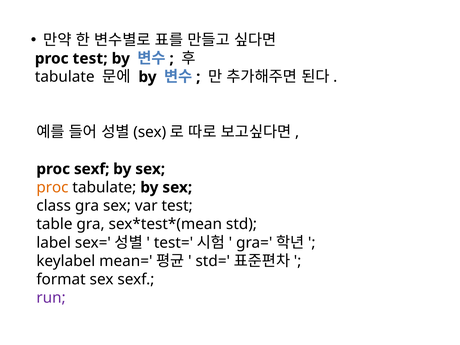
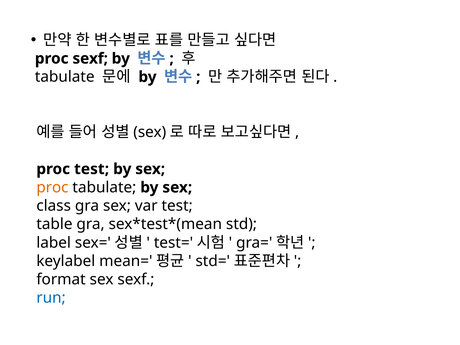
proc test: test -> sexf (90, 59)
proc sexf: sexf -> test (92, 169)
run colour: purple -> blue (51, 298)
